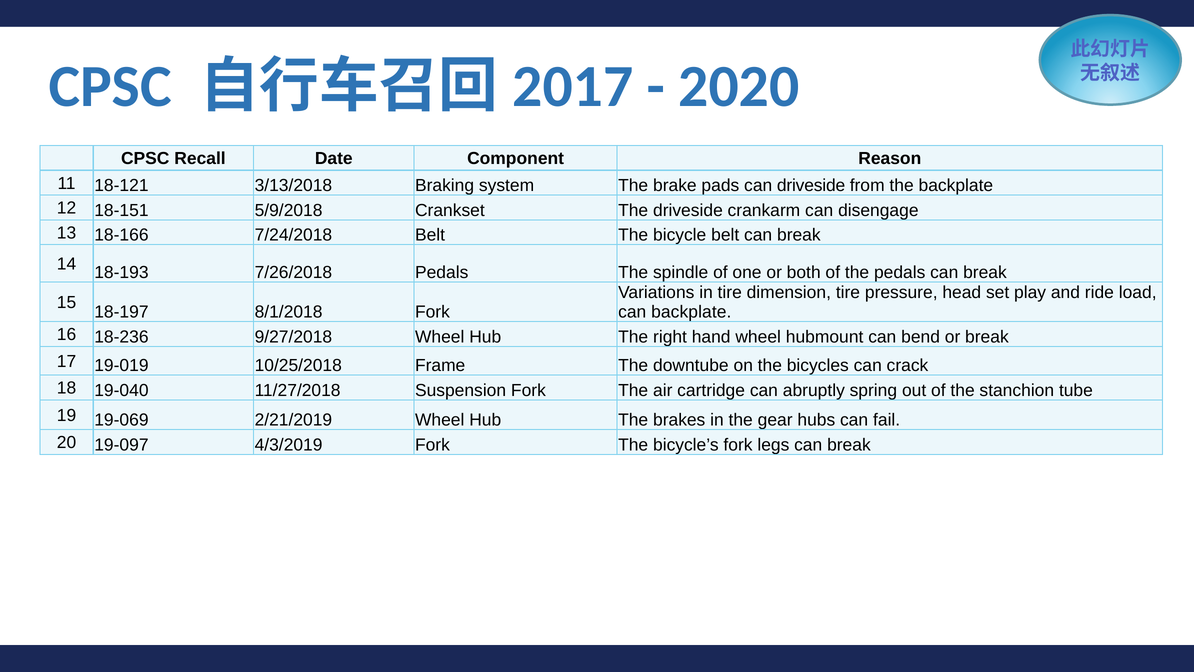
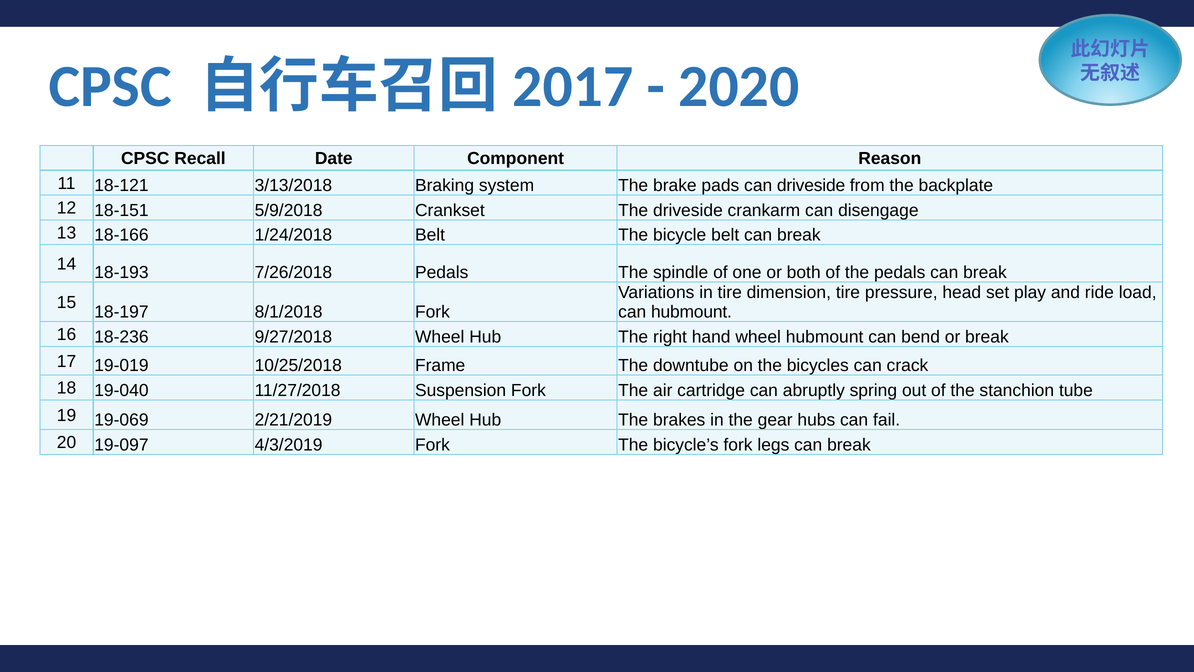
7/24/2018: 7/24/2018 -> 1/24/2018 (293, 235)
can backplate: backplate -> hubmount (691, 312)
